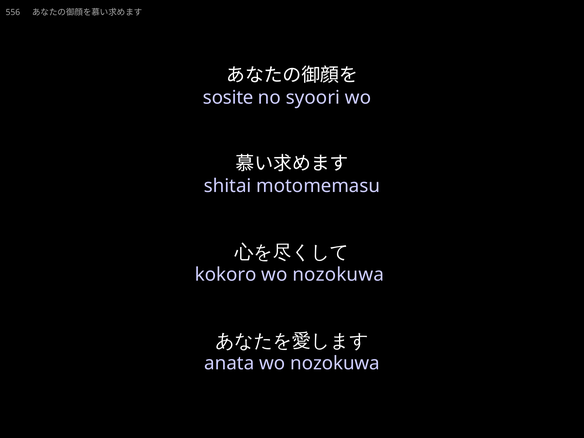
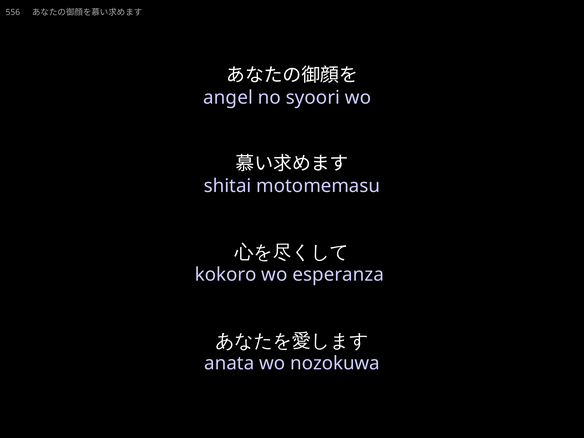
sosite: sosite -> angel (228, 97)
kokoro wo nozokuwa: nozokuwa -> esperanza (338, 275)
